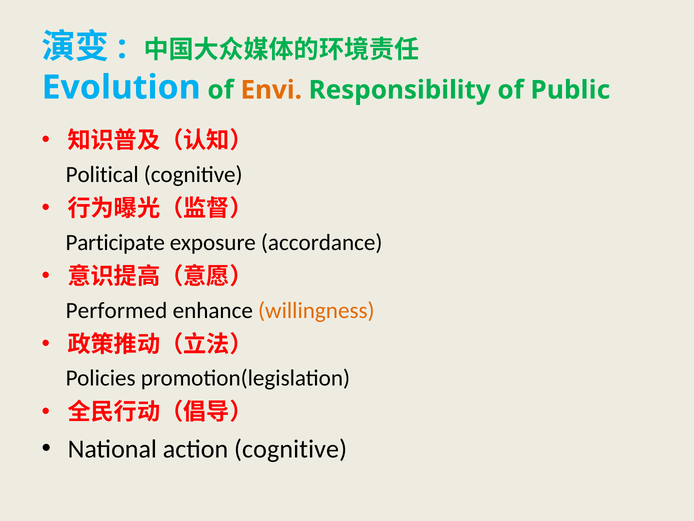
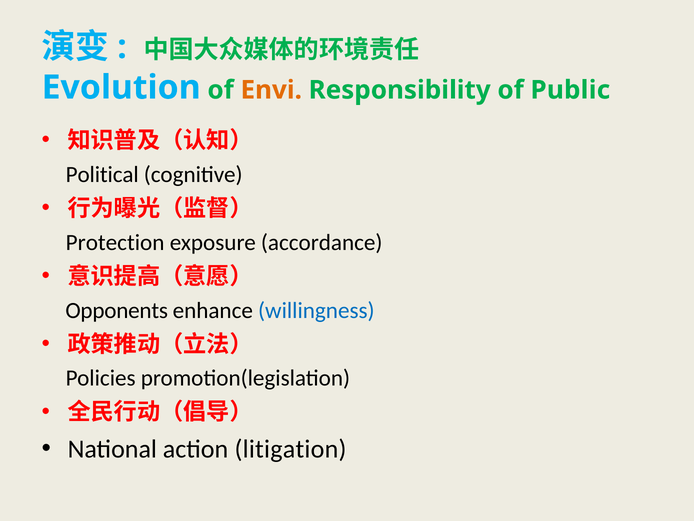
Participate: Participate -> Protection (115, 242)
Performed: Performed -> Opponents (117, 310)
willingness colour: orange -> blue (316, 310)
action cognitive: cognitive -> litigation (291, 449)
